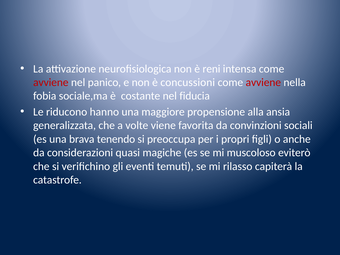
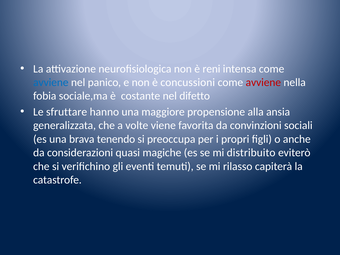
avviene colour: red -> blue (51, 82)
fiducia: fiducia -> difetto (195, 96)
riducono: riducono -> sfruttare (67, 112)
muscoloso: muscoloso -> distribuito (251, 153)
